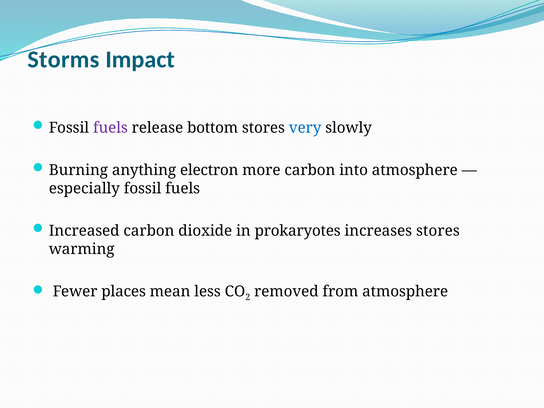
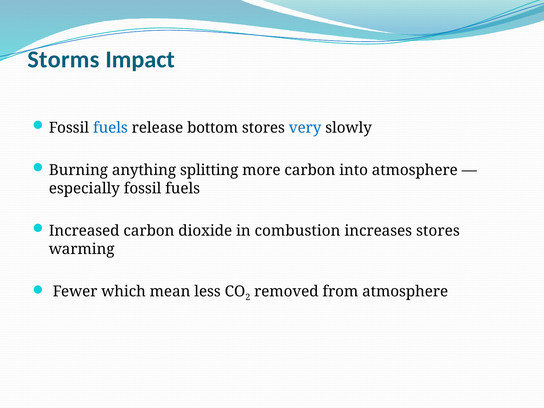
fuels colour: purple -> blue (110, 128)
electron: electron -> splitting (209, 170)
prokaryotes: prokaryotes -> combustion (298, 231)
places: places -> which (124, 291)
